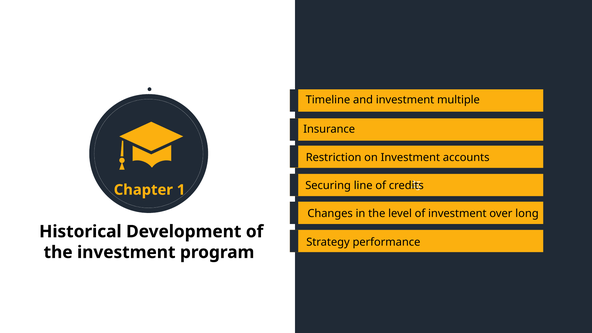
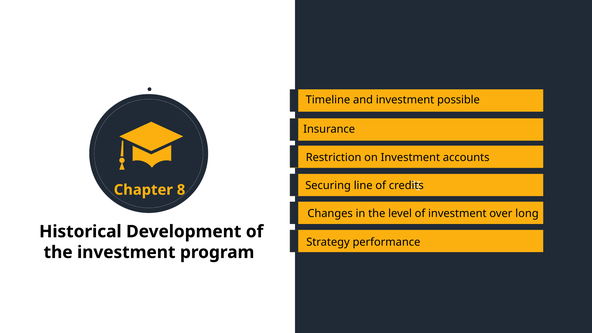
multiple: multiple -> possible (458, 100)
1: 1 -> 8 (181, 190)
